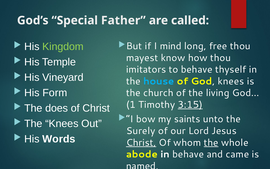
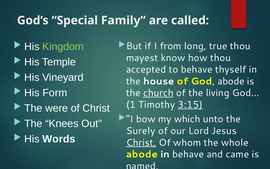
Father: Father -> Family (123, 20)
mind: mind -> from (171, 46)
free: free -> true (218, 46)
imitators: imitators -> accepted (146, 69)
house colour: light blue -> white (159, 81)
God knees: knees -> abode (231, 81)
church underline: none -> present (158, 93)
does: does -> were (57, 108)
saints: saints -> which (187, 119)
the underline: present -> none (211, 142)
